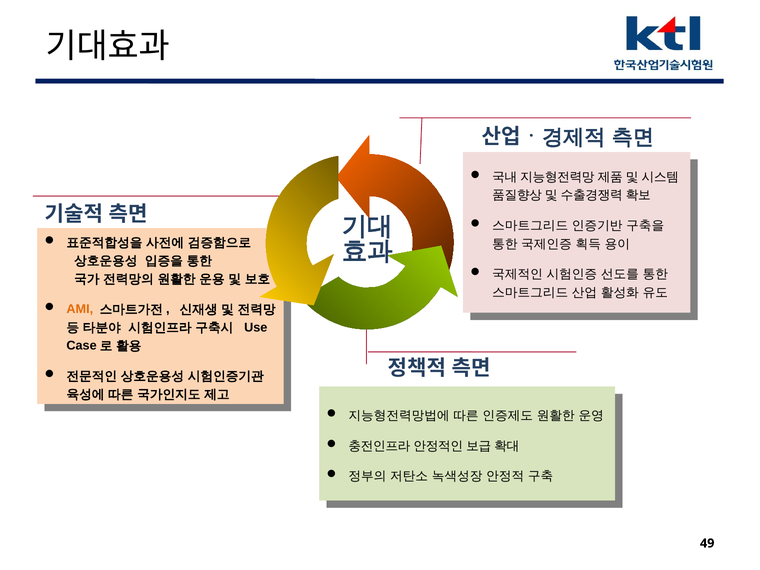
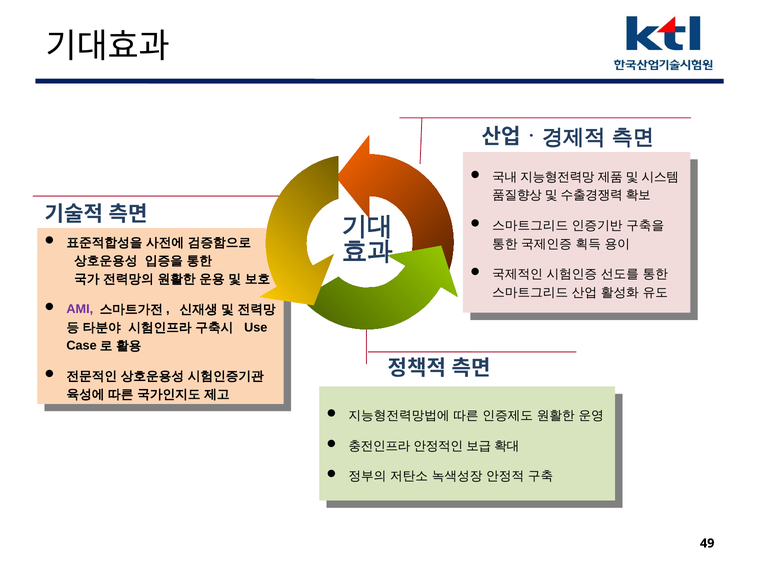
AMI colour: orange -> purple (80, 309)
